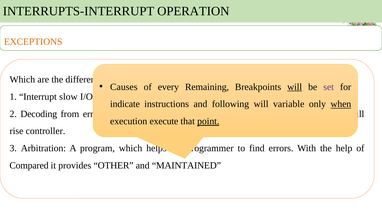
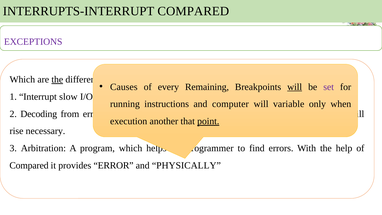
INTERRUPTS-INTERRUPT OPERATION: OPERATION -> COMPARED (193, 11)
EXCEPTIONS colour: orange -> purple (33, 42)
the underline: none -> present (57, 79)
indicate: indicate -> running (125, 104)
following: following -> computer (230, 104)
when underline: present -> none (341, 104)
execute: execute -> another (164, 121)
controller: controller -> necessary (46, 131)
provides OTHER: OTHER -> ERROR (114, 165)
MAINTAINED: MAINTAINED -> PHYSICALLY (186, 165)
